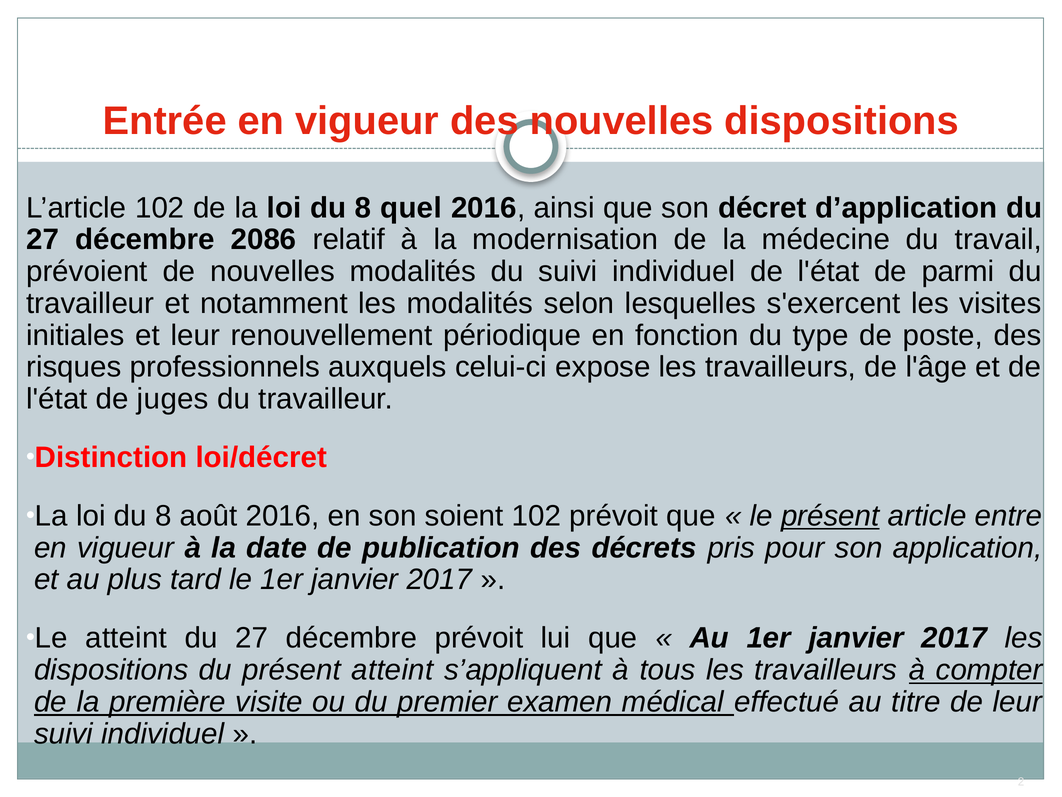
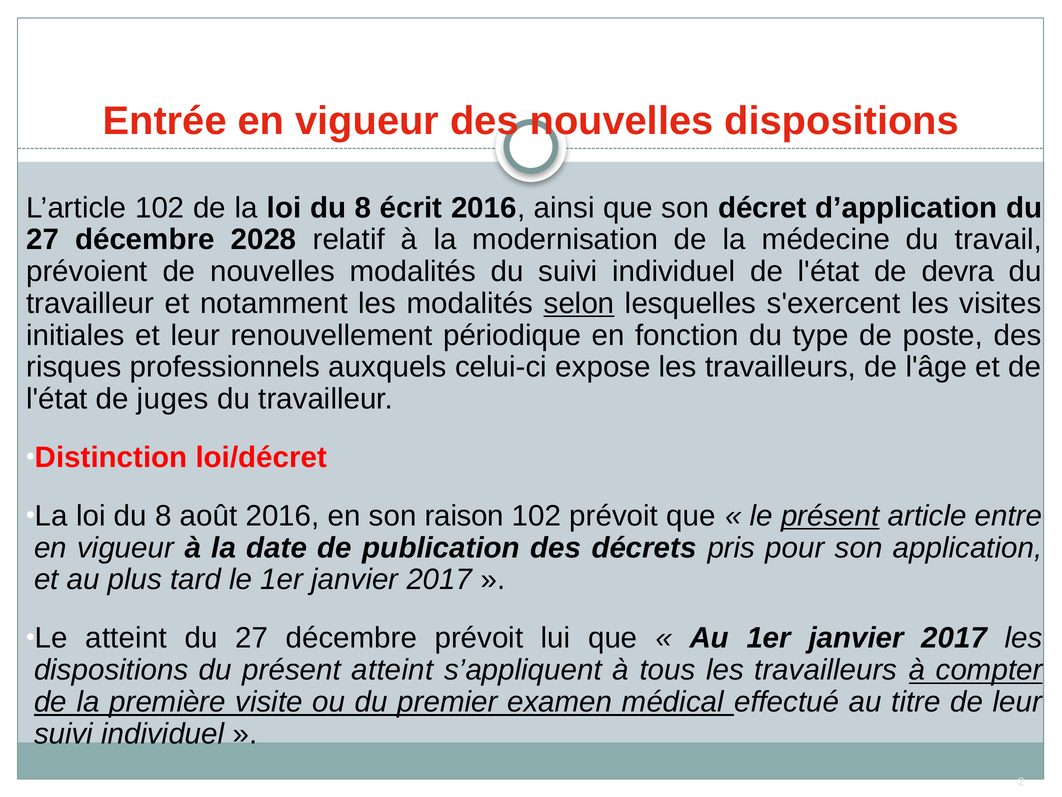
quel: quel -> écrit (411, 208)
2086: 2086 -> 2028 (264, 240)
parmi: parmi -> devra (958, 271)
selon underline: none -> present (579, 303)
soient: soient -> raison (464, 516)
